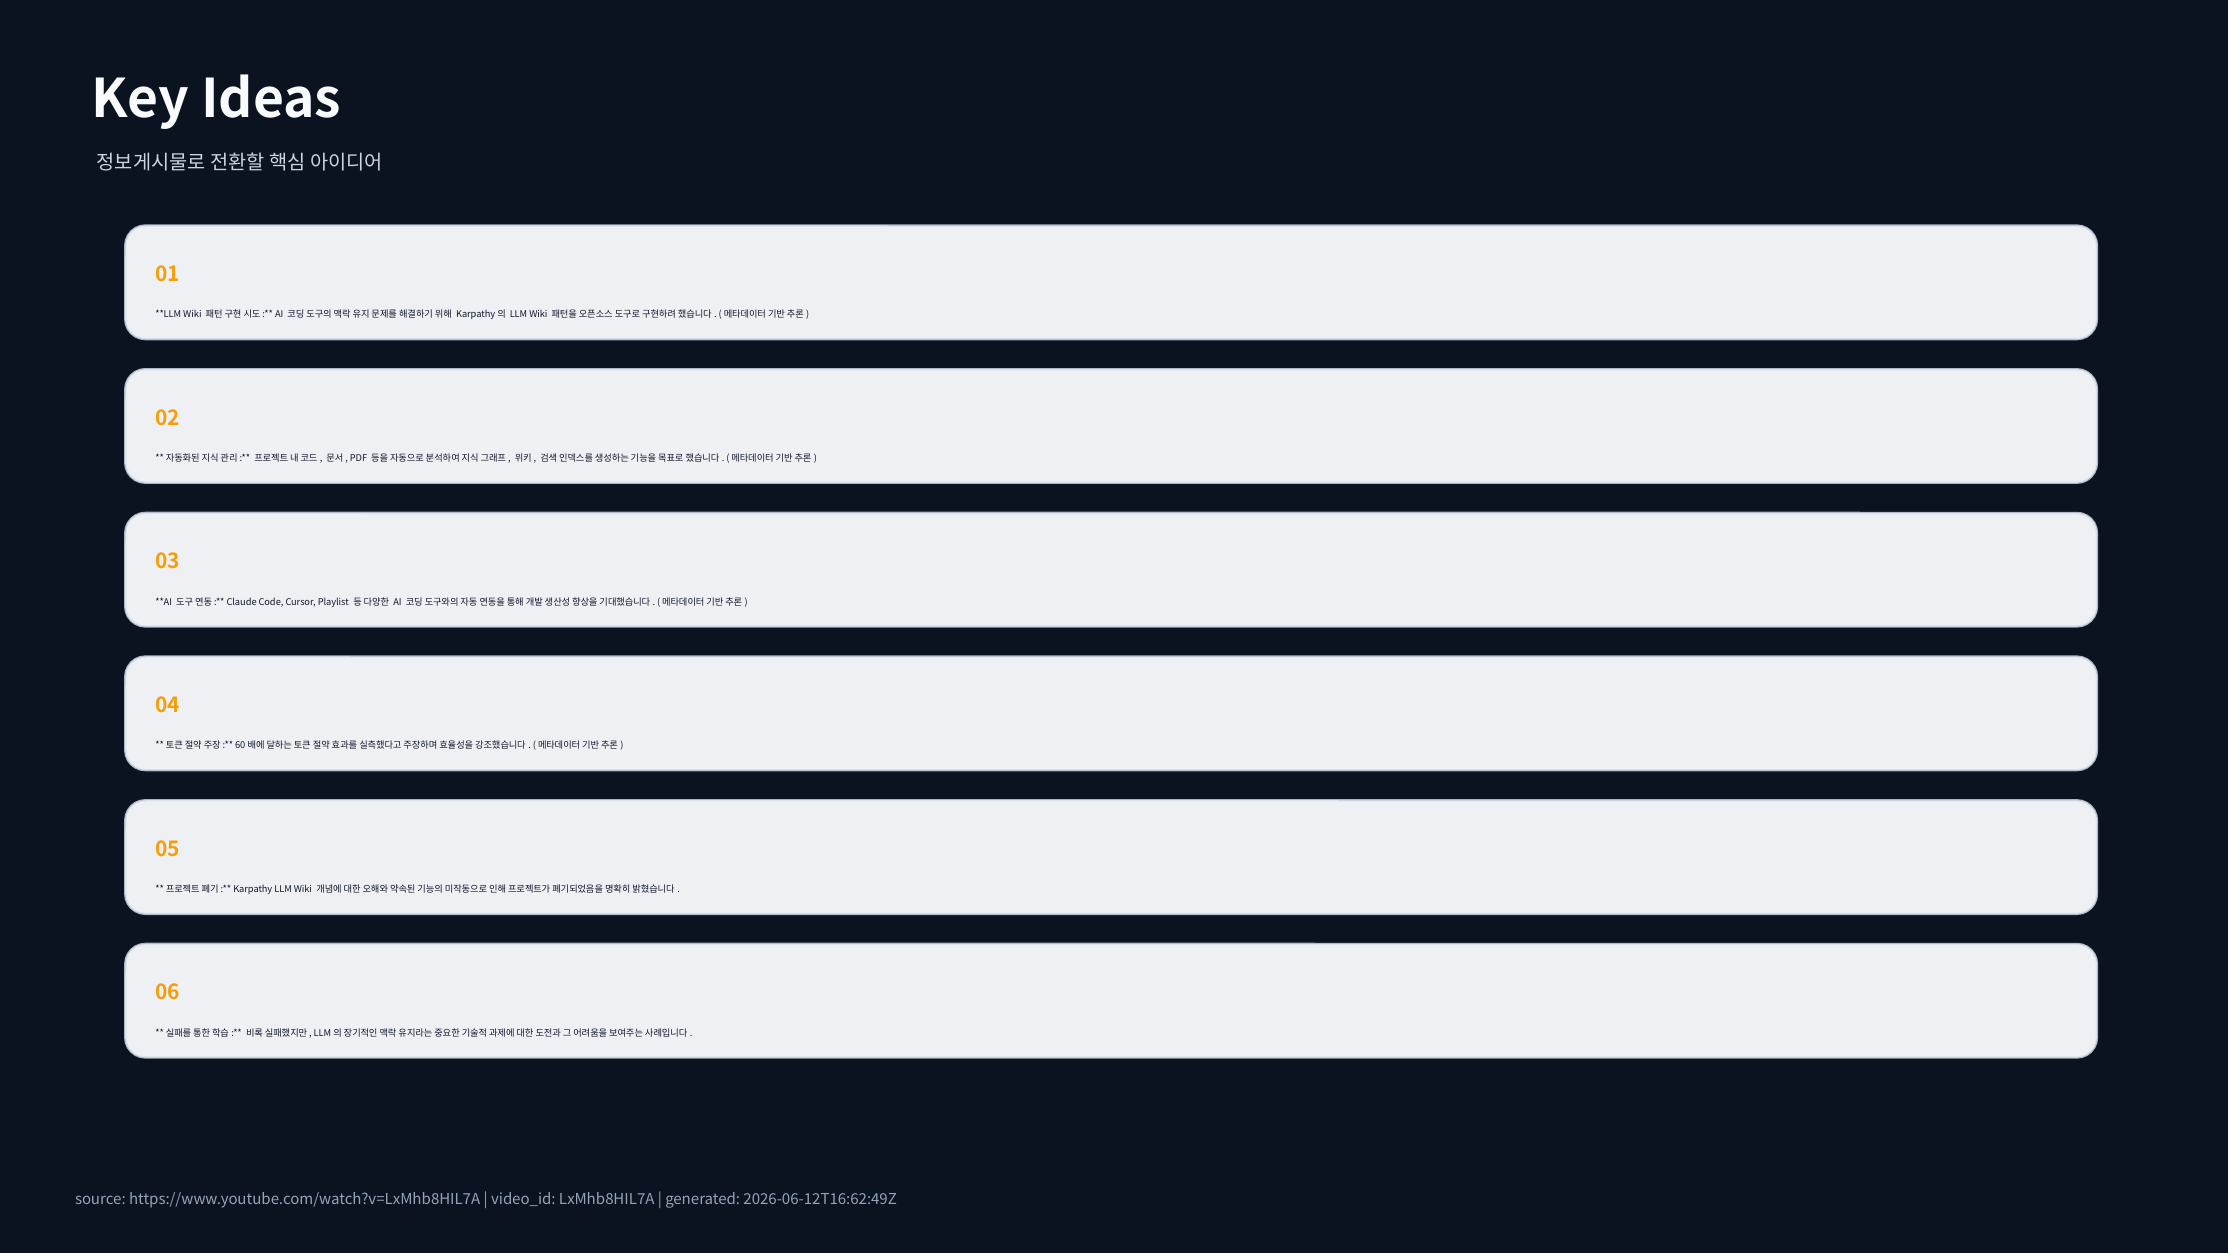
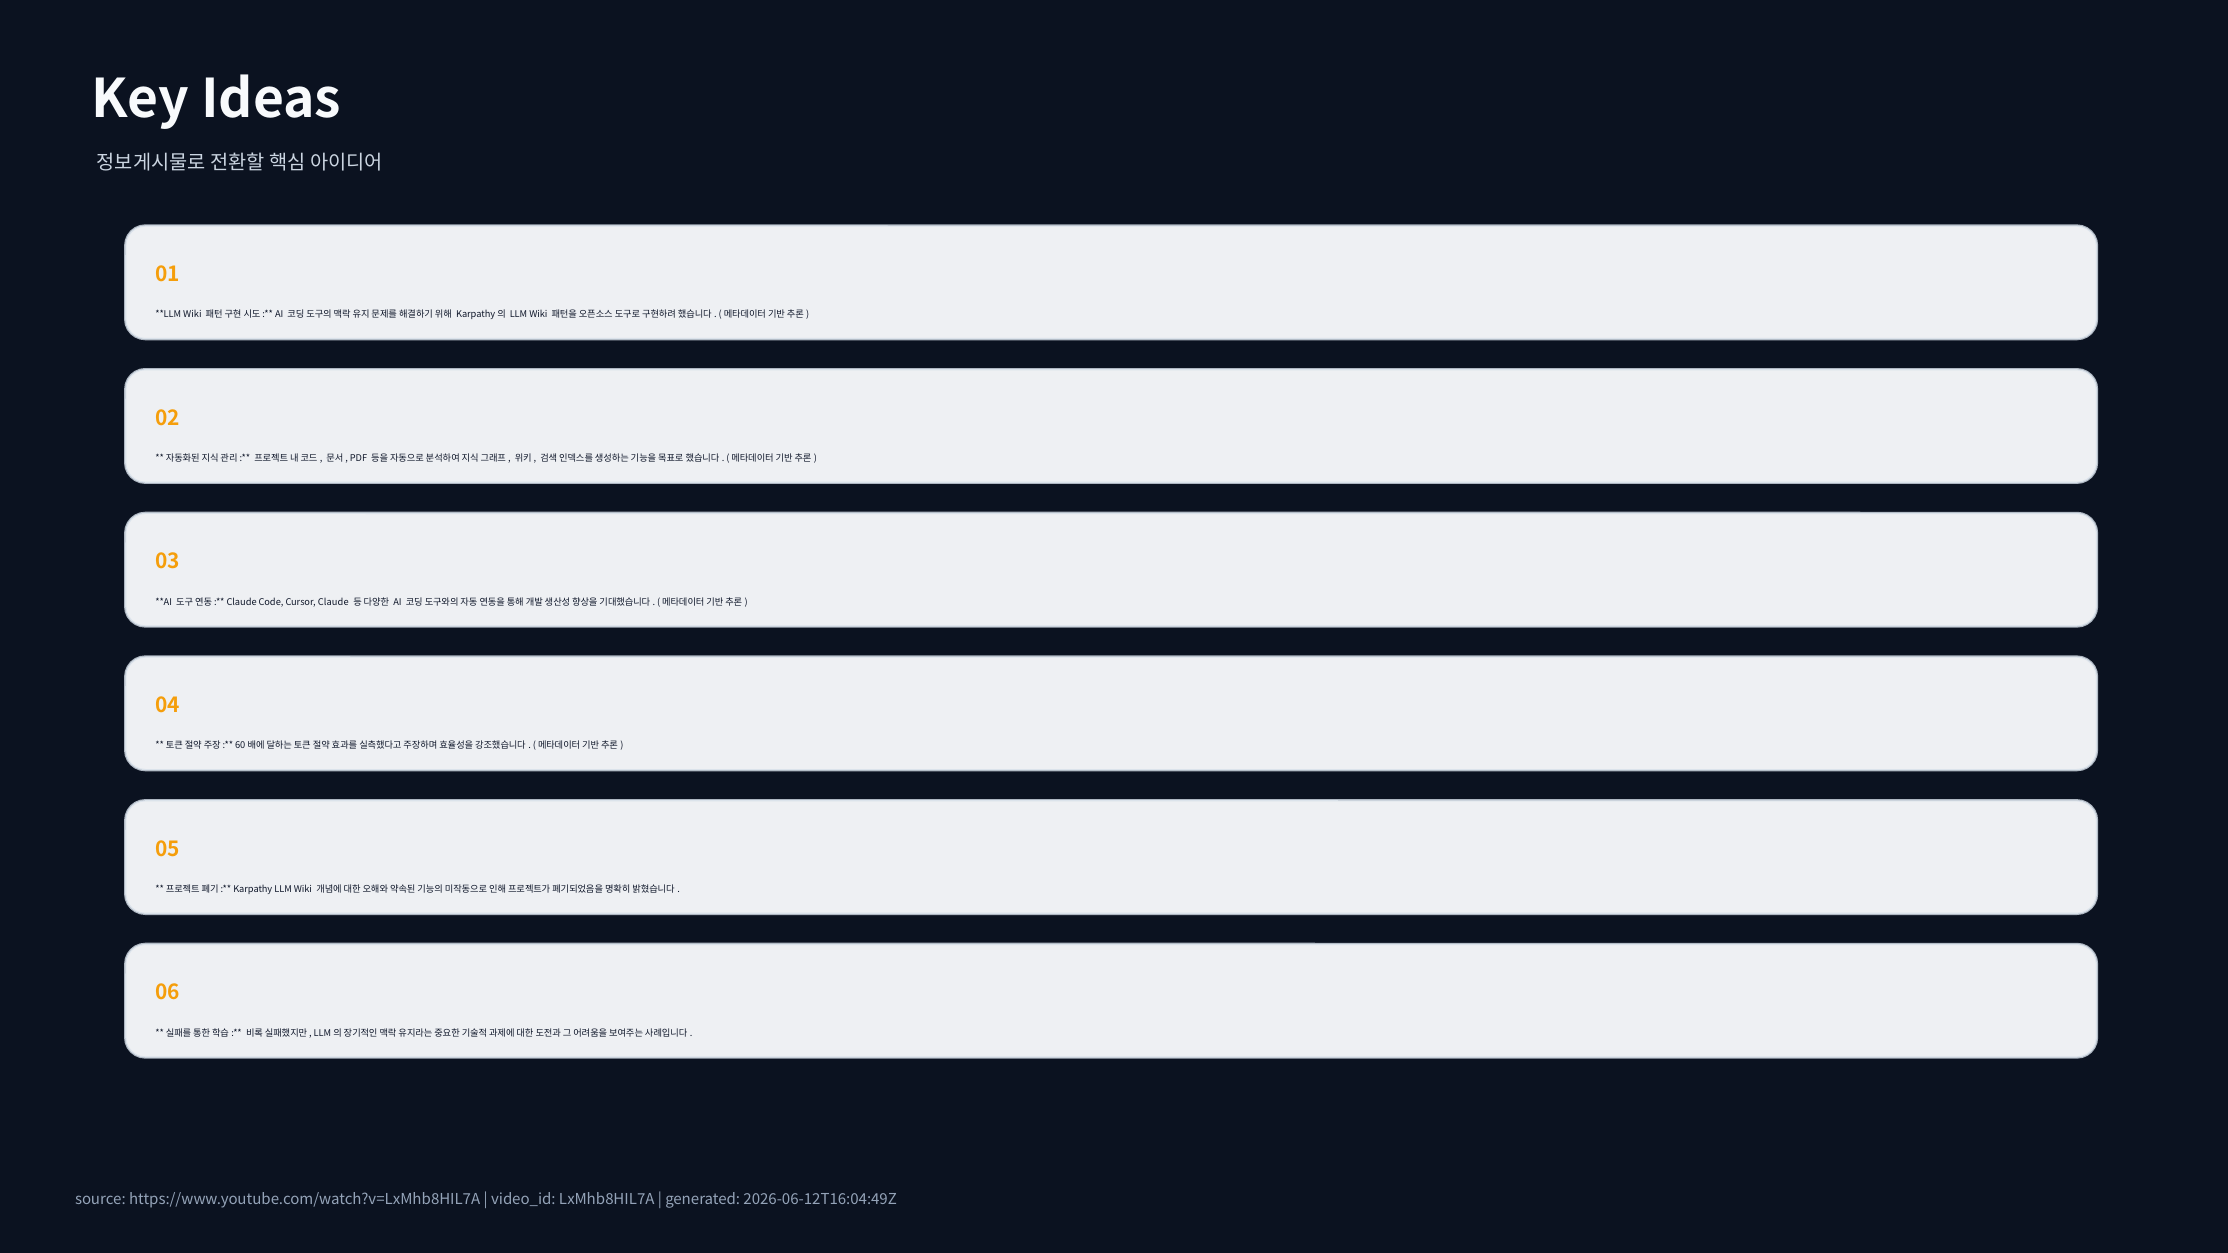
Cursor Playlist: Playlist -> Claude (333, 602)
2026-06-12T16:62:49Z: 2026-06-12T16:62:49Z -> 2026-06-12T16:04:49Z (820, 1200)
